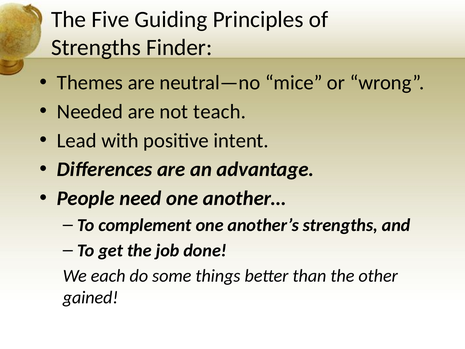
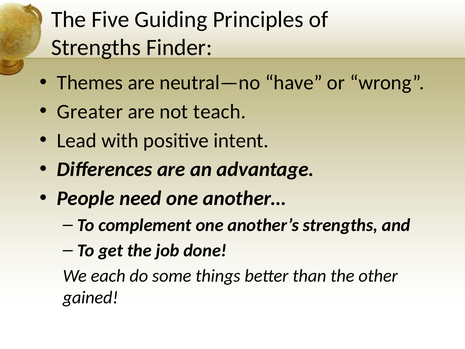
mice: mice -> have (294, 83)
Needed: Needed -> Greater (90, 111)
